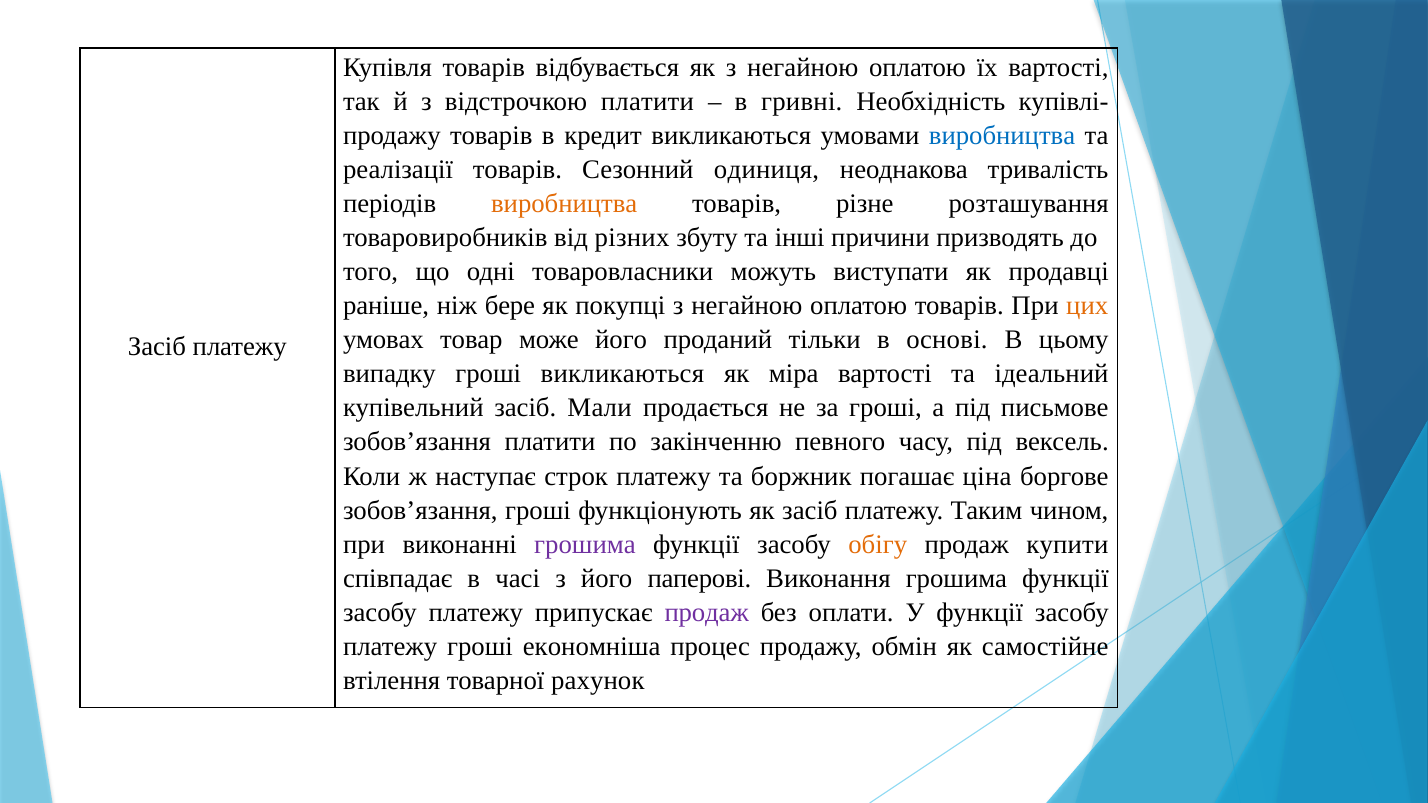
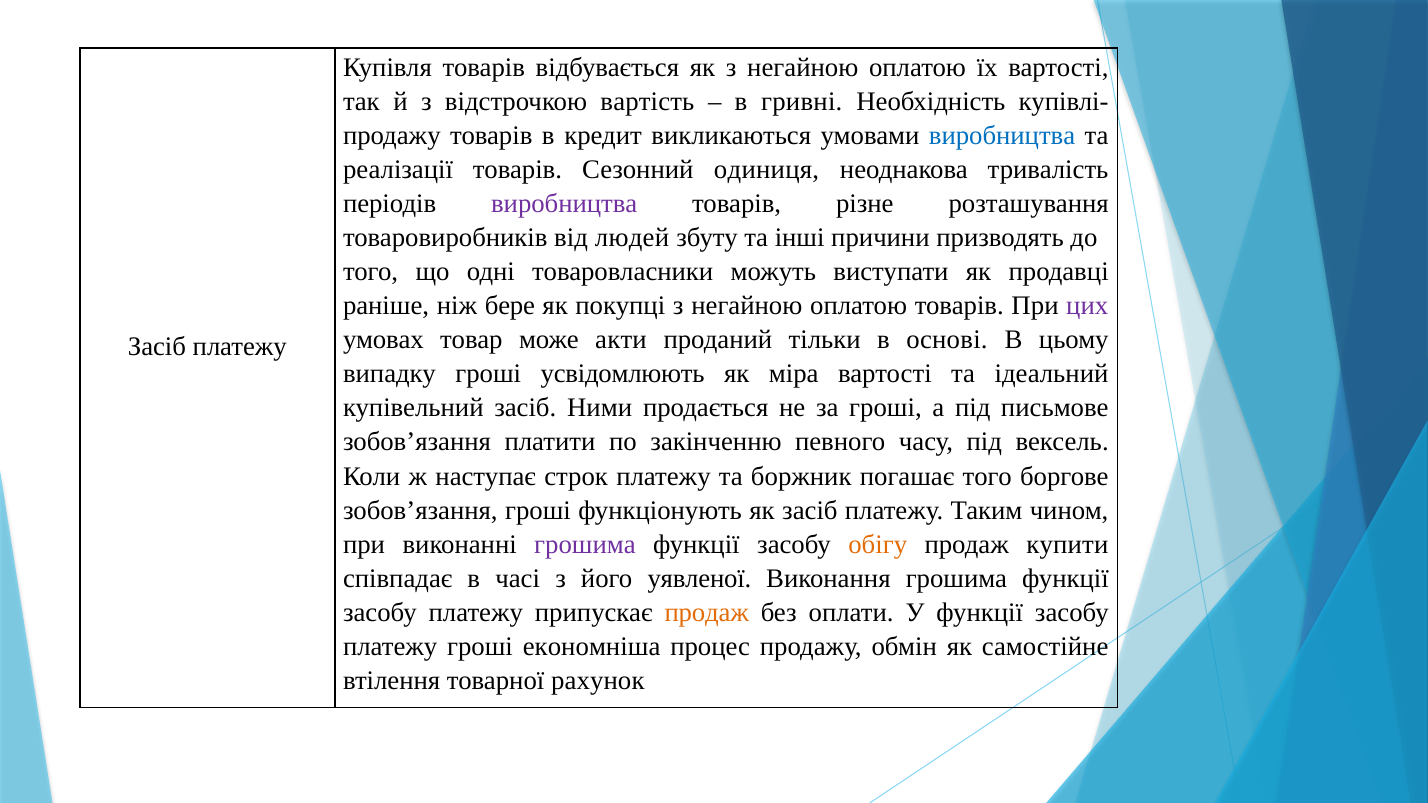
відстрочкою платити: платити -> вартість (647, 102)
виробництва colour: orange -> purple (564, 204)
різних: різних -> людей (632, 238)
цих colour: orange -> purple (1087, 306)
може його: його -> акти (621, 340)
гроші викликаються: викликаються -> усвідомлюють (623, 374)
Мали: Мали -> Ними (600, 408)
погашає ціна: ціна -> того (987, 476)
паперові: паперові -> уявленої (699, 579)
продаж colour: purple -> orange (707, 613)
